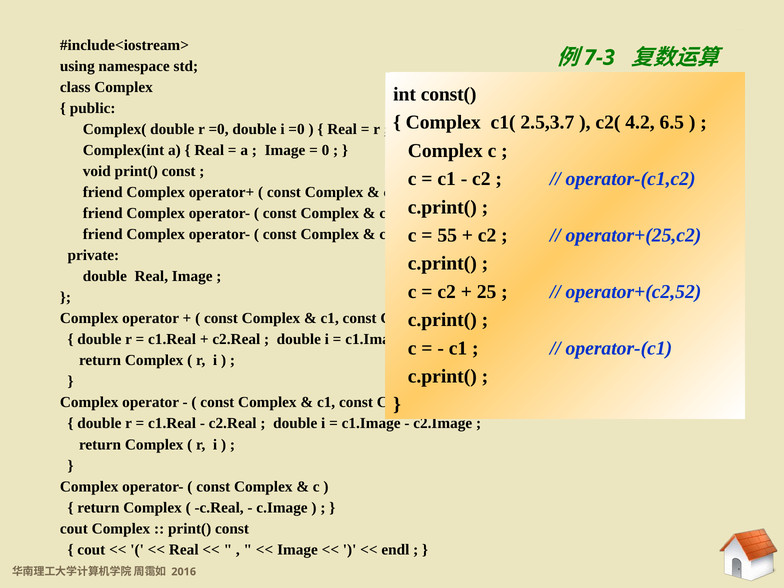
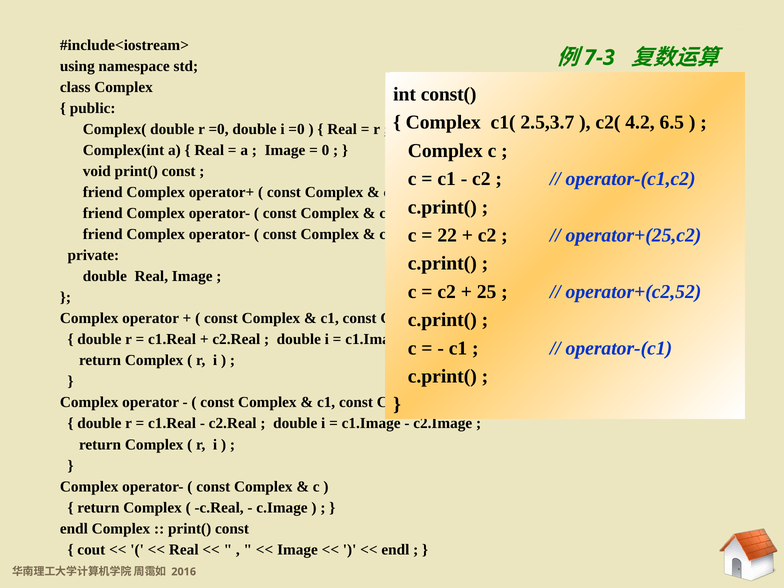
55: 55 -> 22 (447, 235)
cout: cout -> endl (74, 529)
